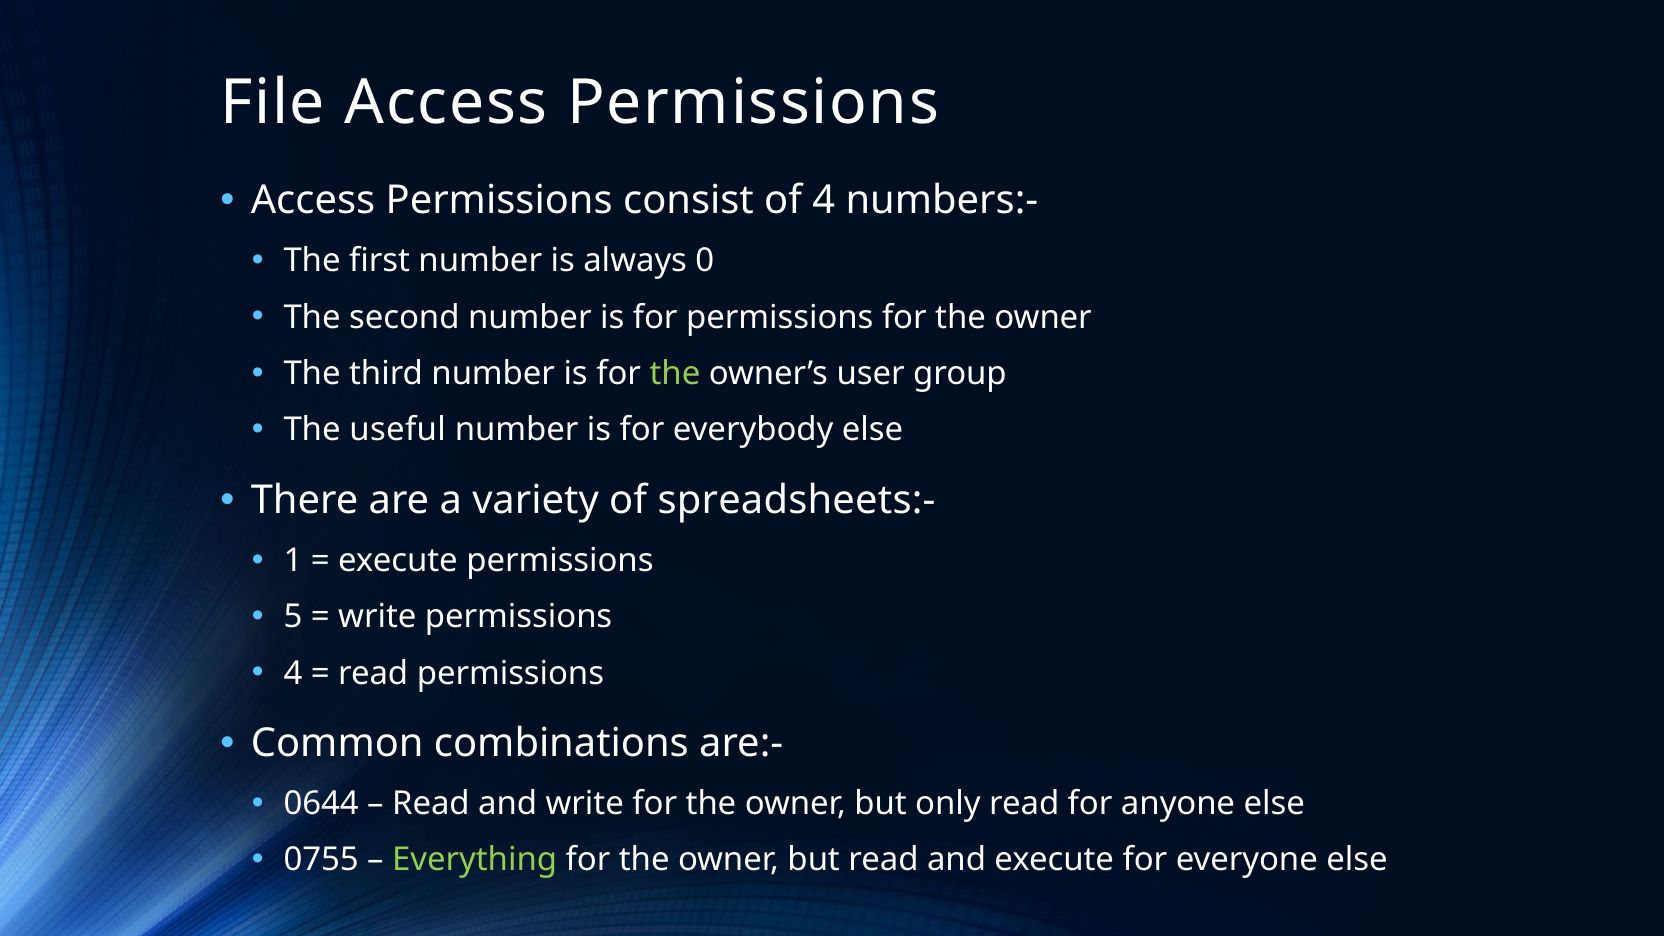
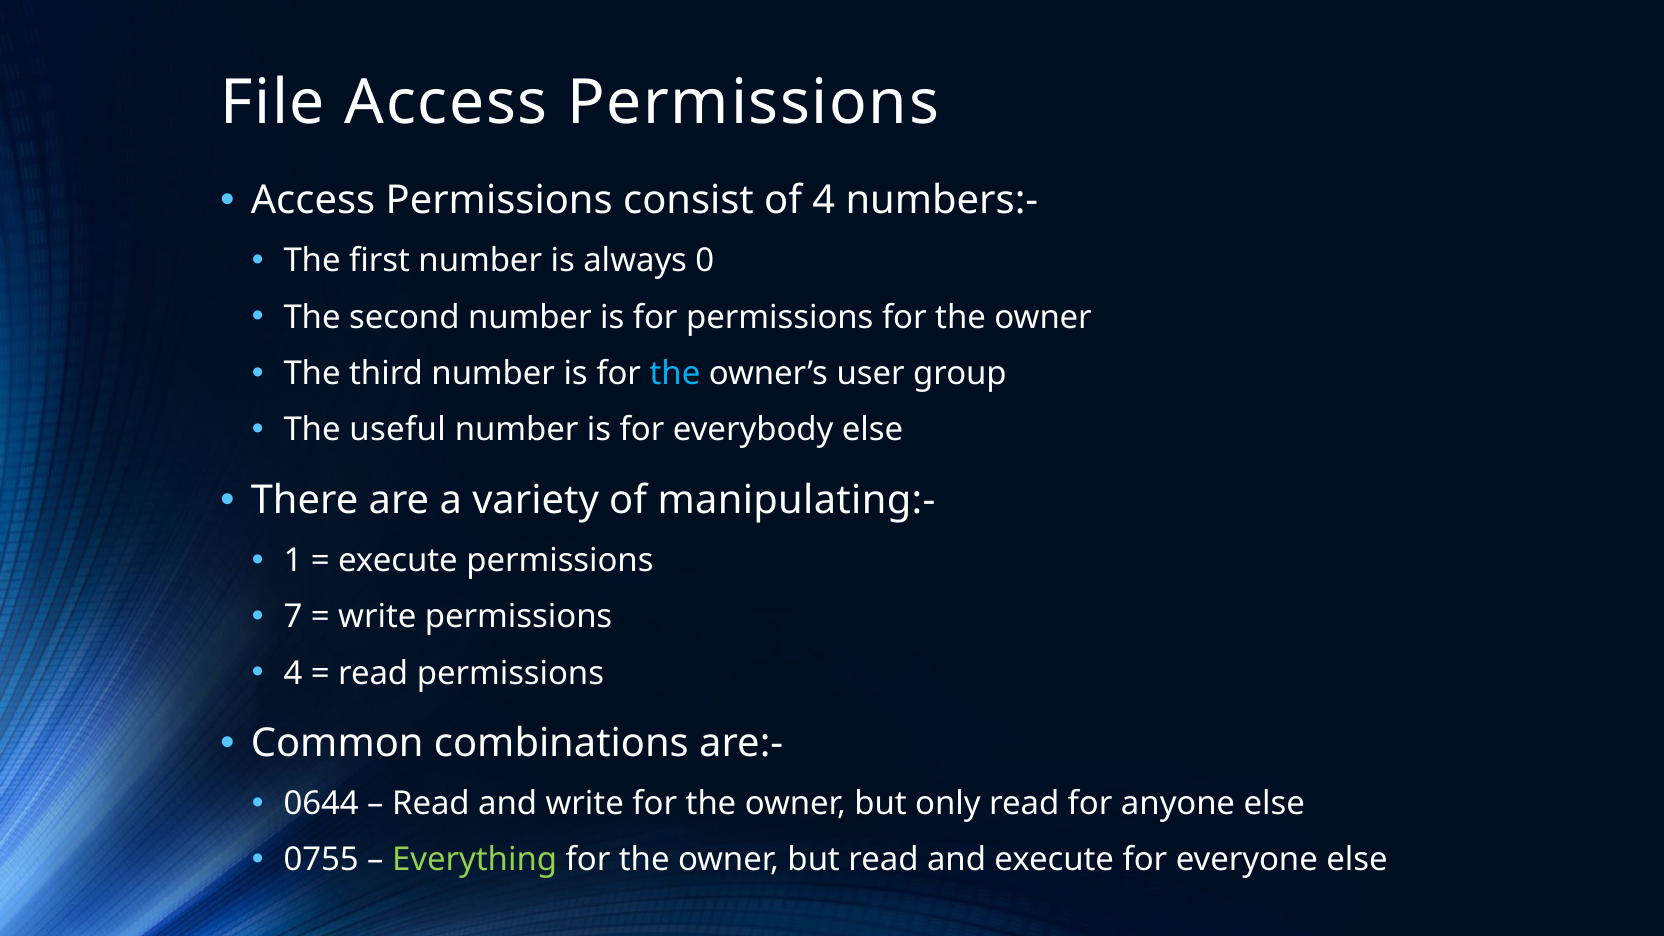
the colour: light green -> light blue (675, 374)
spreadsheets:-: spreadsheets:- -> manipulating:- (797, 500)
5: 5 -> 7 (293, 617)
